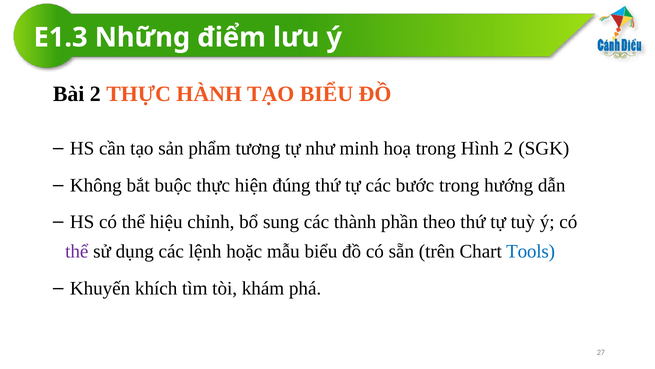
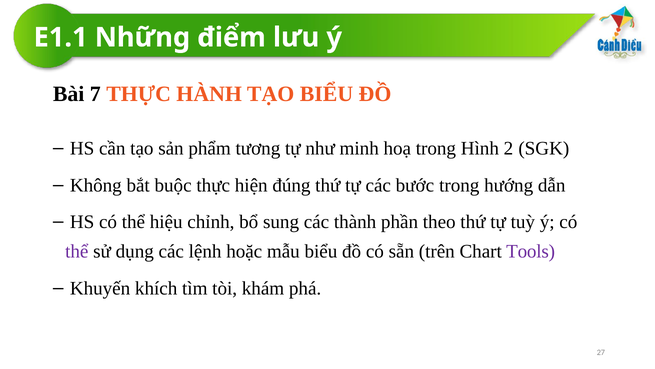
E1.3: E1.3 -> E1.1 (61, 37)
Bài 2: 2 -> 7 (95, 94)
Tools colour: blue -> purple (531, 251)
